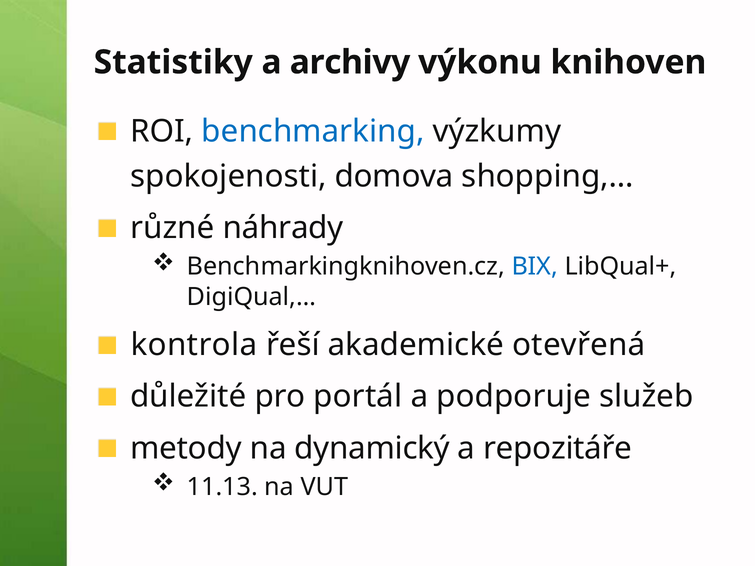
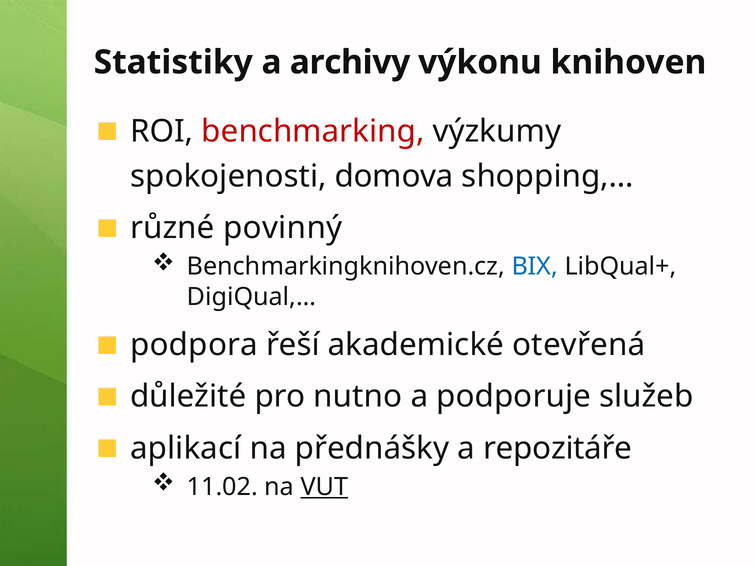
benchmarking colour: blue -> red (313, 131)
náhrady: náhrady -> povinný (283, 228)
kontrola: kontrola -> podpora (194, 345)
portál: portál -> nutno (358, 397)
metody: metody -> aplikací (186, 448)
dynamický: dynamický -> přednášky (372, 448)
11.13: 11.13 -> 11.02 (222, 487)
VUT underline: none -> present (324, 487)
